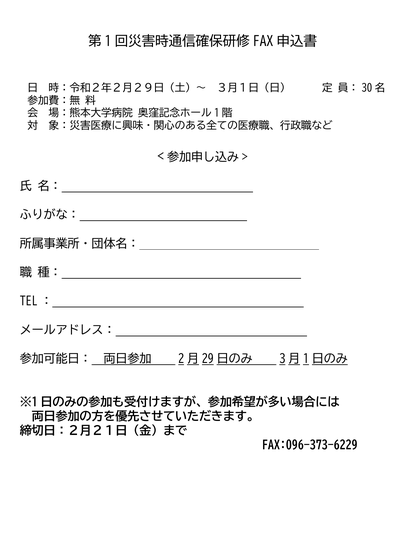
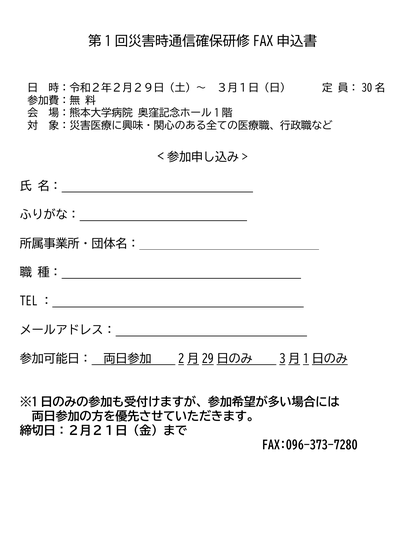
FAX:096-373-6229: FAX:096-373-6229 -> FAX:096-373-7280 (310, 445)
